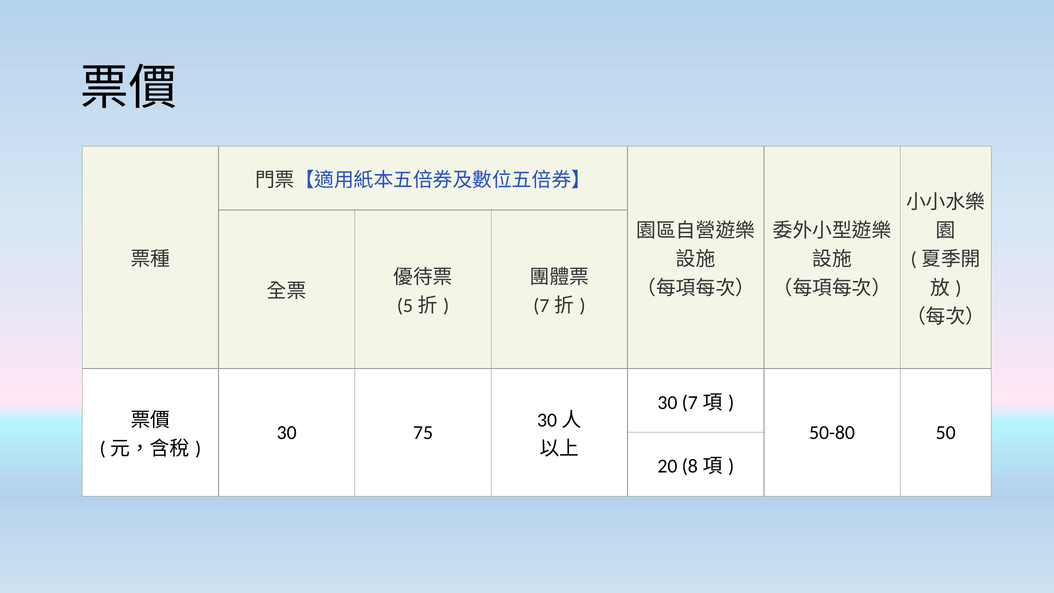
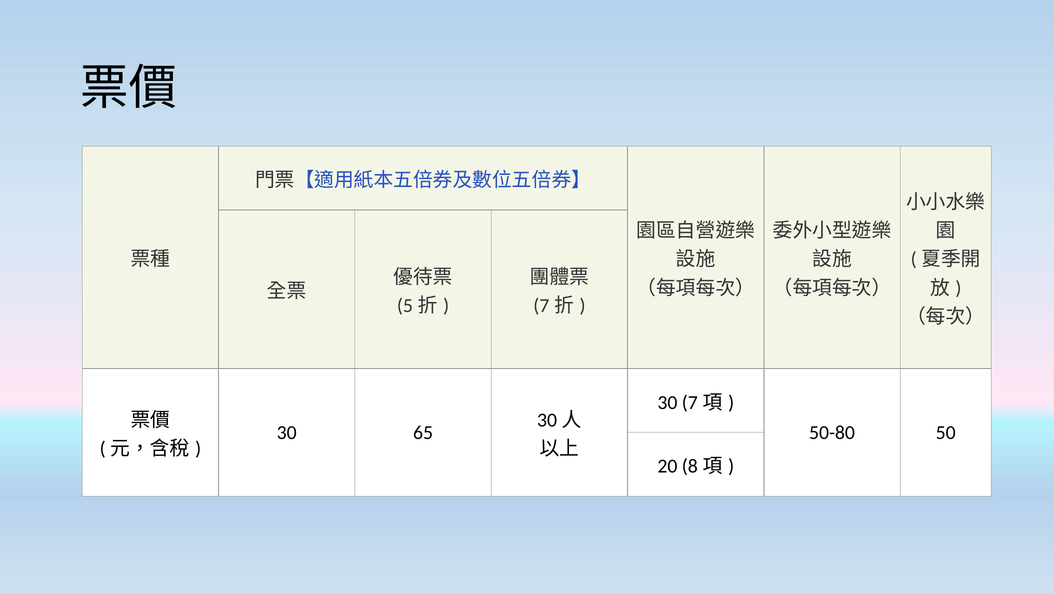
75: 75 -> 65 (423, 433)
